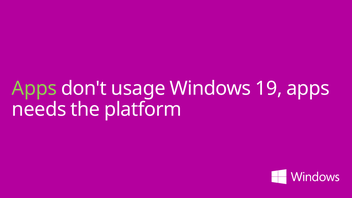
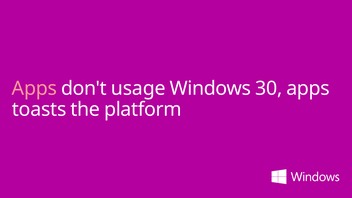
Apps colour: light green -> pink (34, 88)
19: 19 -> 30 (269, 88)
needs: needs -> toasts (39, 109)
